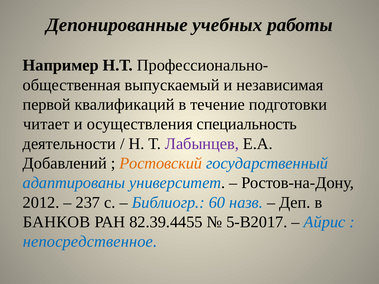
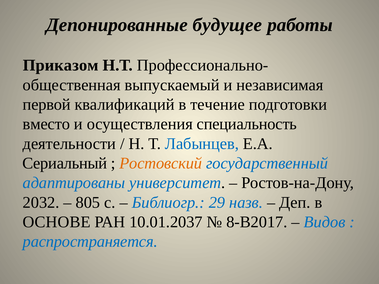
учебных: учебных -> будущее (227, 25)
Например: Например -> Приказом (61, 65)
читает: читает -> вместо (46, 124)
Лабынцев colour: purple -> blue (202, 144)
Добавлений: Добавлений -> Сериальный (65, 163)
2012: 2012 -> 2032 (41, 203)
237: 237 -> 805 (88, 203)
60: 60 -> 29 (217, 203)
БАНКОВ: БАНКОВ -> ОСНОВЕ (57, 222)
82.39.4455: 82.39.4455 -> 10.01.2037 (166, 222)
5-В2017: 5-В2017 -> 8-В2017 (257, 222)
Айрис: Айрис -> Видов (325, 222)
непосредственное: непосредственное -> распространяется (90, 242)
